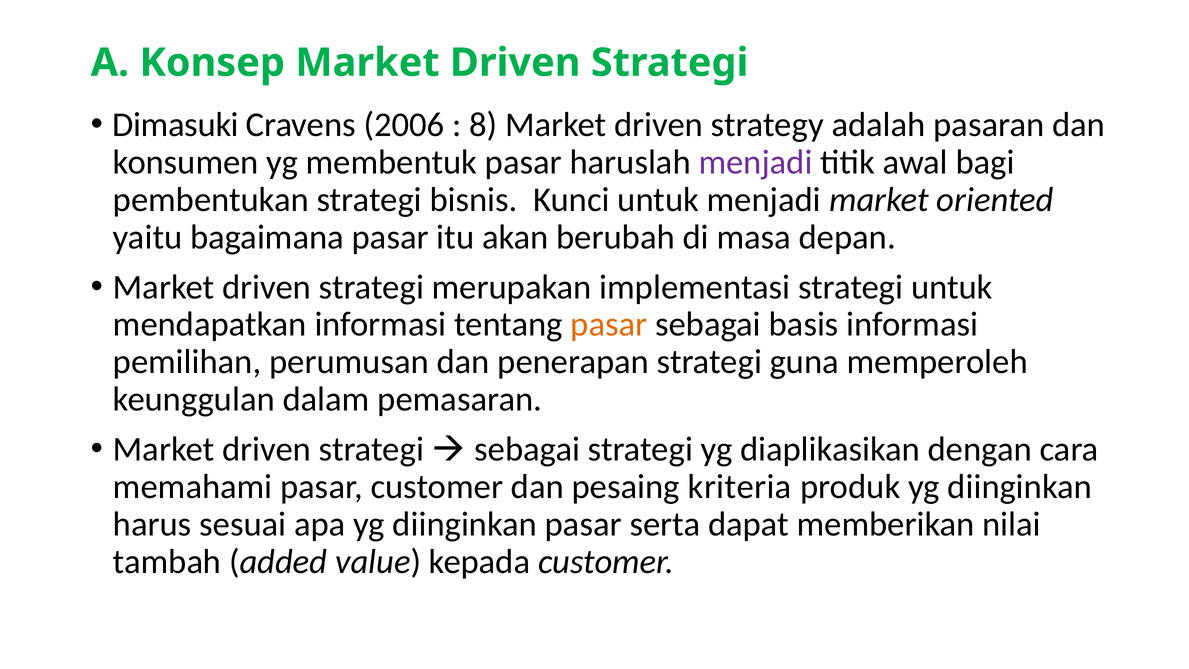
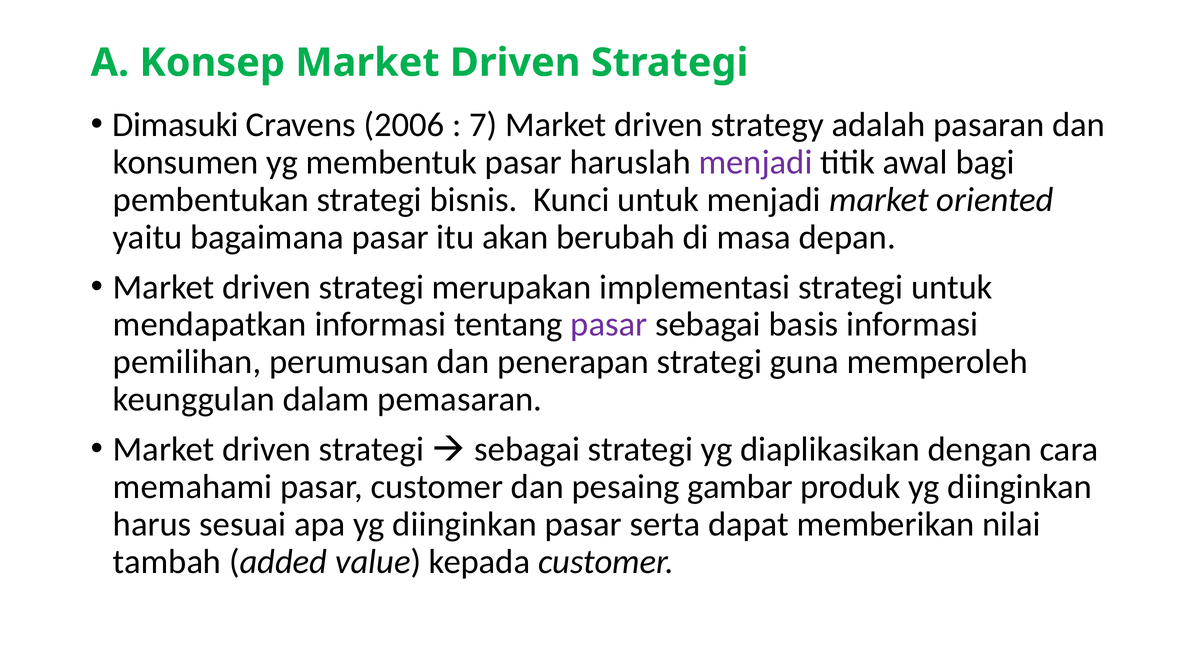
8: 8 -> 7 (483, 125)
pasar colour: orange -> purple (609, 324)
kriteria: kriteria -> gambar (740, 487)
